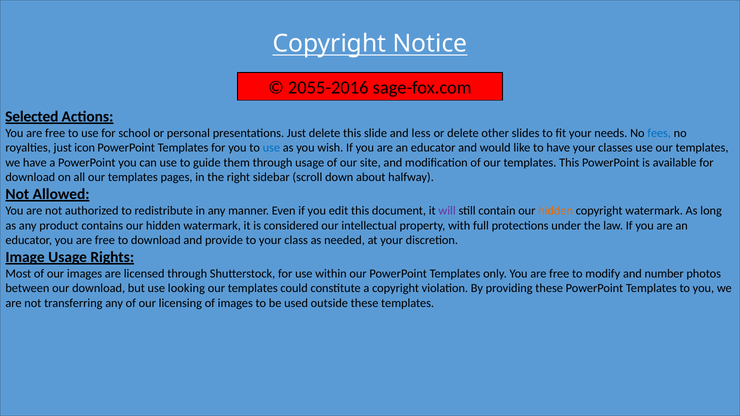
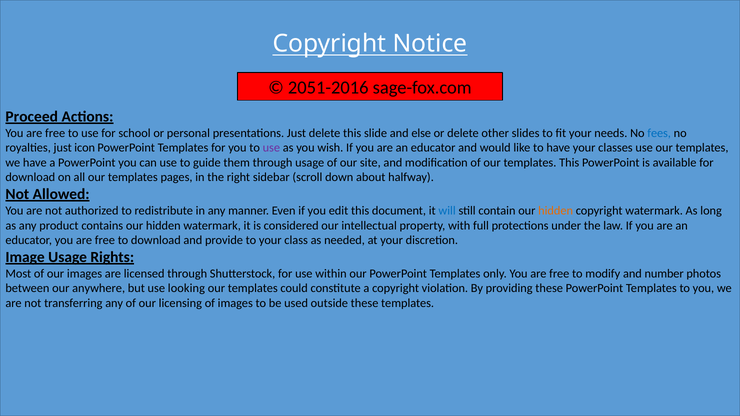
2055-2016: 2055-2016 -> 2051-2016 (328, 88)
Selected: Selected -> Proceed (32, 117)
less: less -> else (421, 133)
use colour: blue -> purple (271, 148)
will colour: purple -> blue (447, 211)
our download: download -> anywhere (99, 288)
